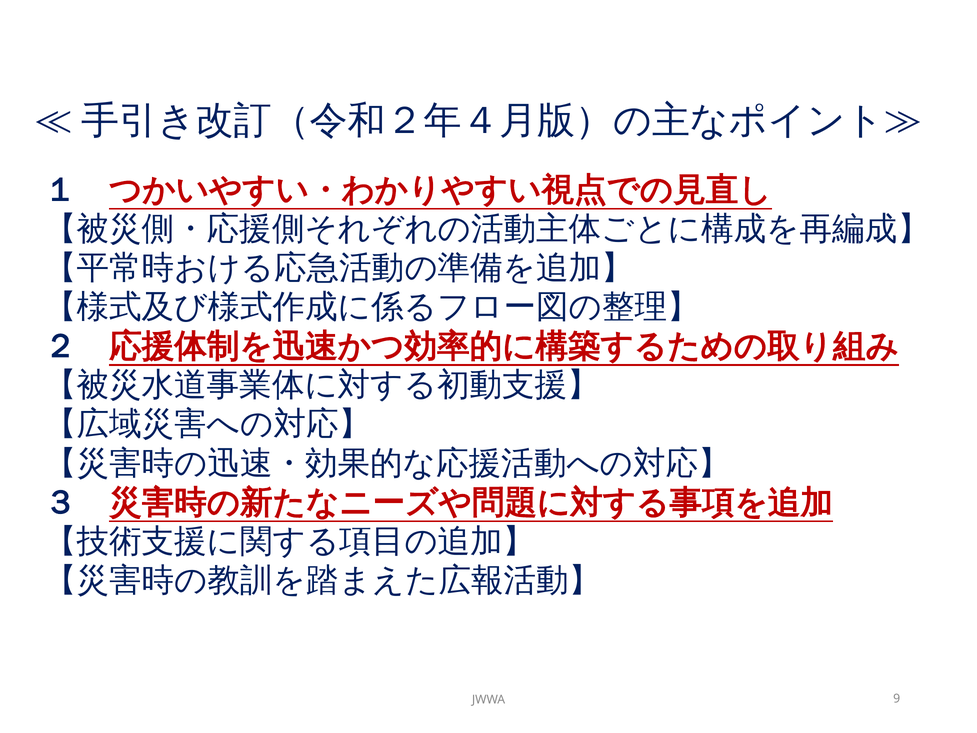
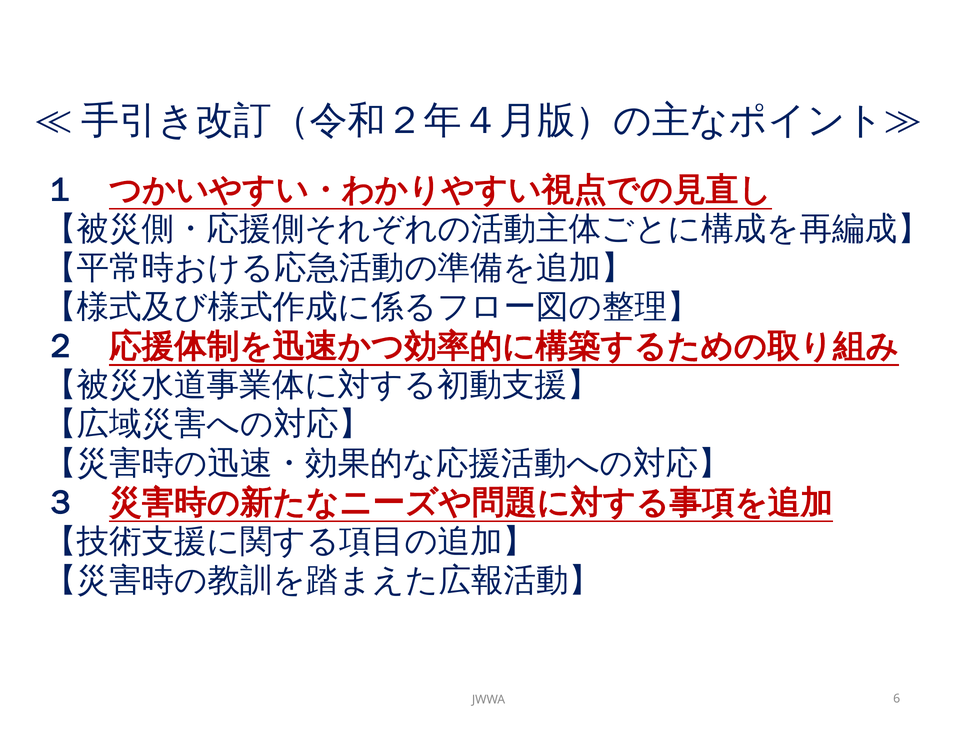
9: 9 -> 6 (897, 699)
